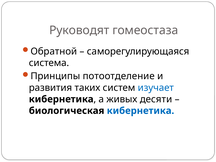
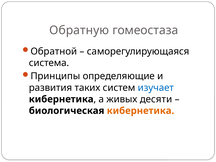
Руководят: Руководят -> Обратную (79, 30)
потоотделение: потоотделение -> определяющие (119, 76)
кибернетика colour: blue -> orange (140, 111)
